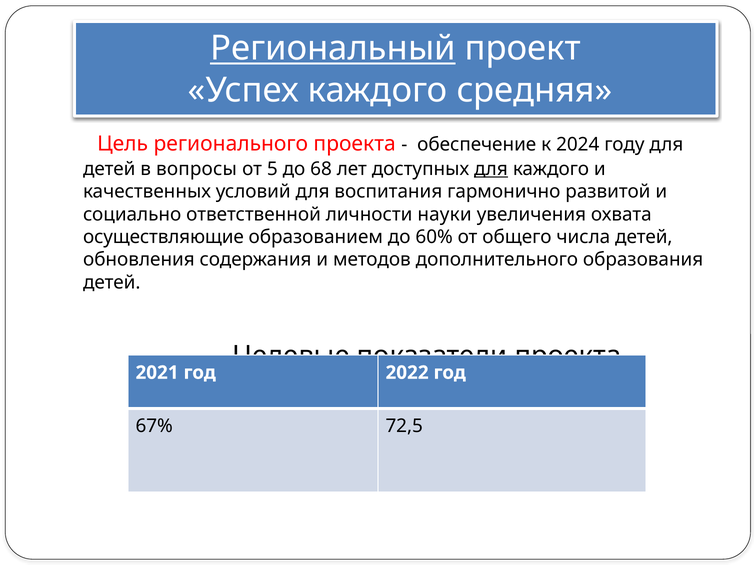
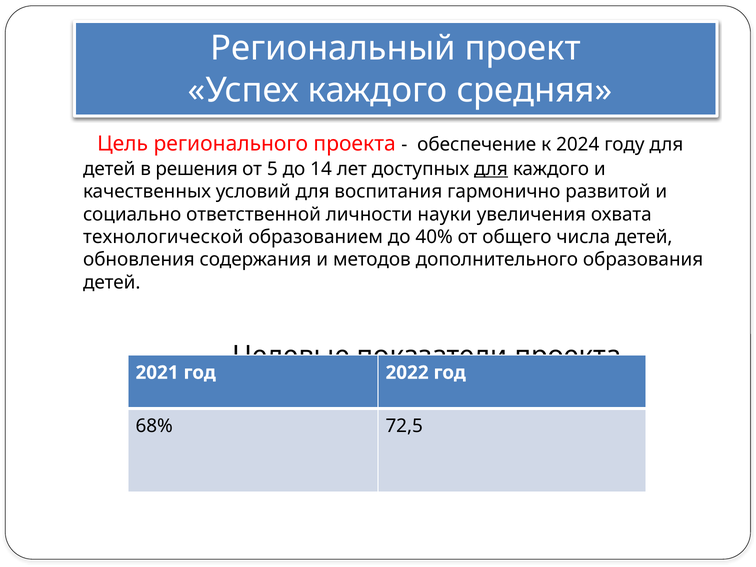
Региональный underline: present -> none (333, 49)
вопросы: вопросы -> решения (197, 169)
68: 68 -> 14 (321, 169)
осуществляющие: осуществляющие -> технологической (163, 237)
60%: 60% -> 40% (434, 237)
67%: 67% -> 68% (154, 426)
